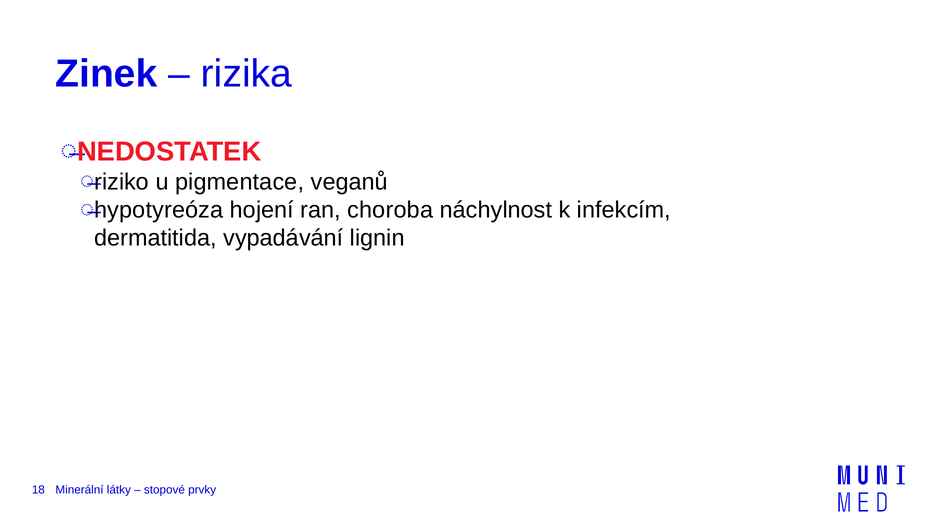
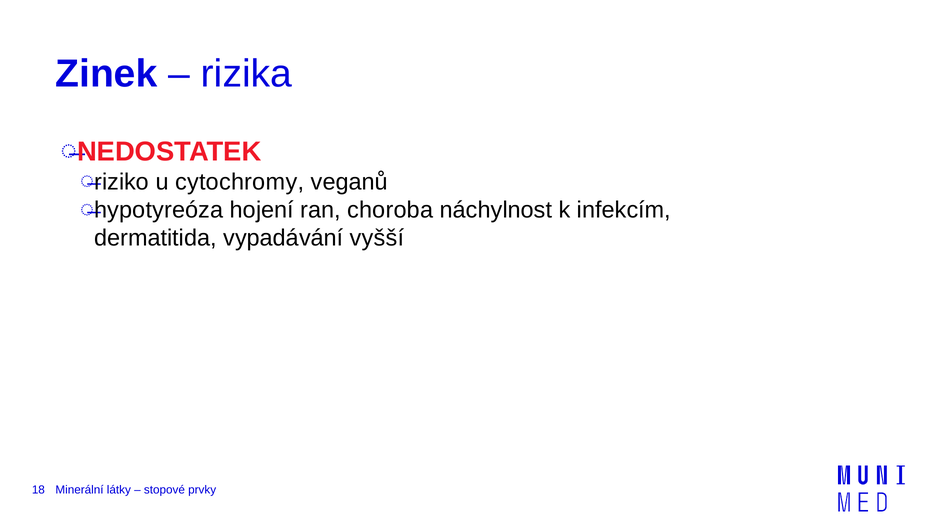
pigmentace: pigmentace -> cytochromy (240, 182)
lignin: lignin -> vyšší (377, 238)
